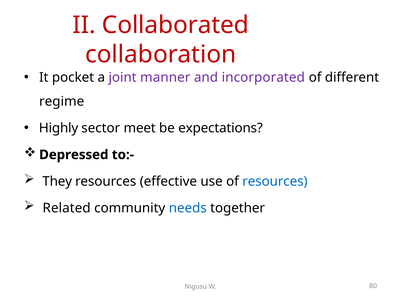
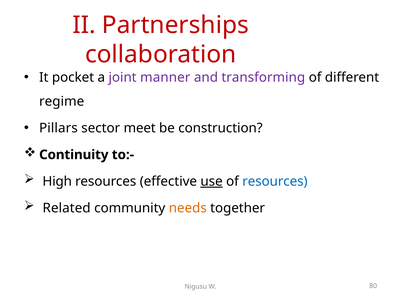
Collaborated: Collaborated -> Partnerships (175, 25)
incorporated: incorporated -> transforming (263, 78)
Highly: Highly -> Pillars (58, 128)
expectations: expectations -> construction (220, 128)
Depressed: Depressed -> Continuity (74, 155)
They: They -> High (57, 182)
use underline: none -> present (212, 182)
needs colour: blue -> orange (188, 209)
